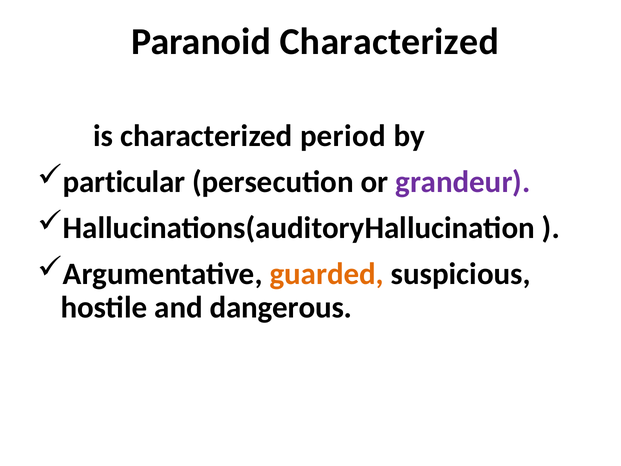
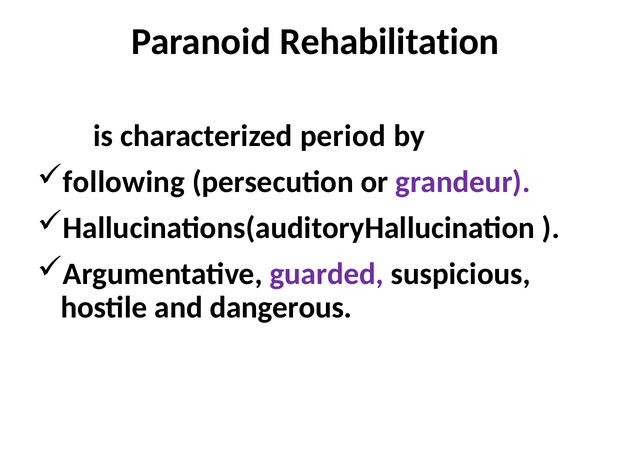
Paranoid Characterized: Characterized -> Rehabilitation (389, 42)
particular: particular -> following (124, 182)
guarded colour: orange -> purple (327, 274)
